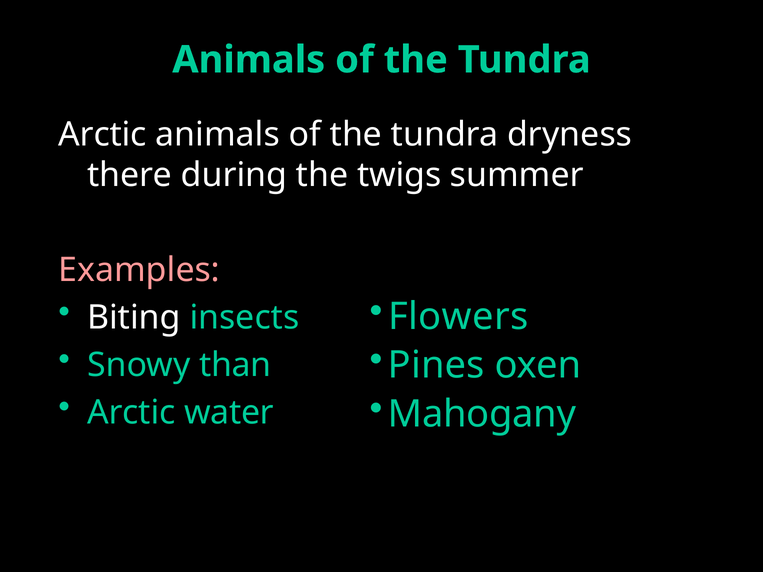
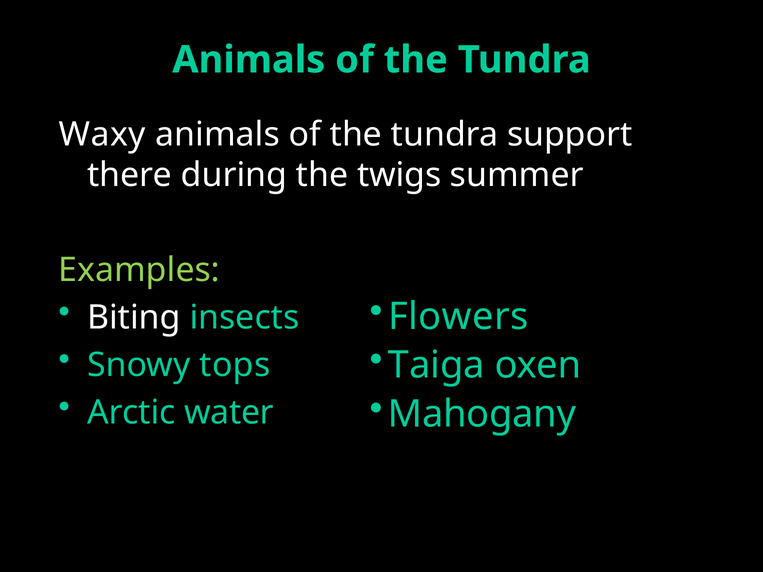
Arctic: Arctic -> Waxy (102, 135)
dryness: dryness -> support (570, 135)
Examples colour: pink -> light green (139, 270)
Pines: Pines -> Taiga (436, 365)
than: than -> tops (235, 365)
